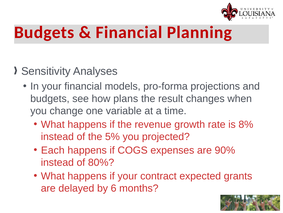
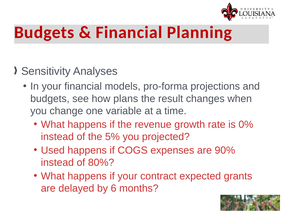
8%: 8% -> 0% (246, 124)
Each: Each -> Used (53, 150)
